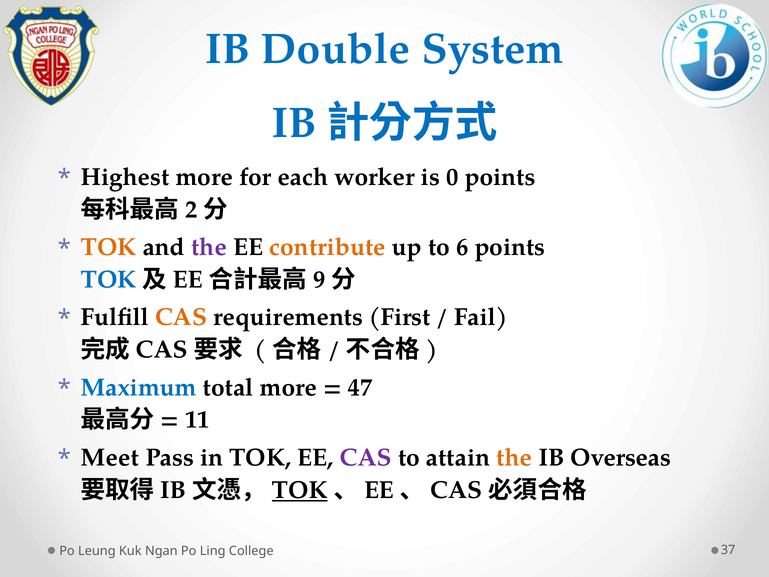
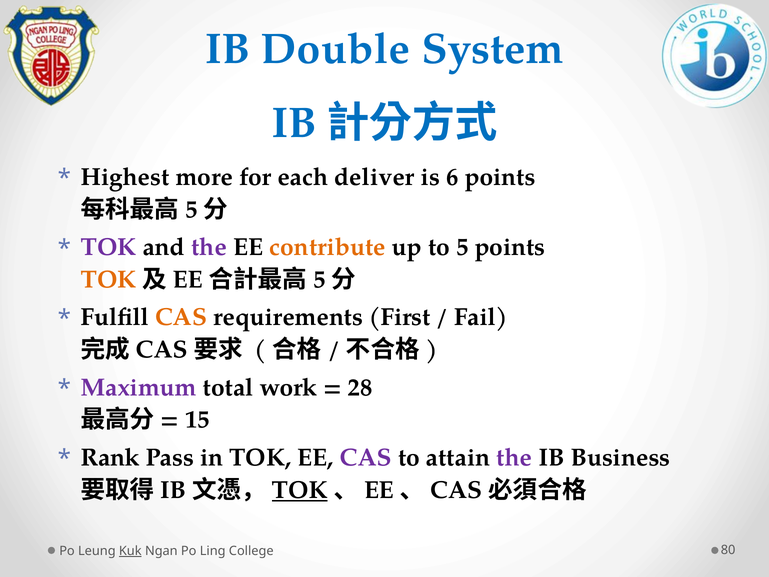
worker: worker -> deliver (374, 177)
0: 0 -> 6 (452, 177)
2: 2 -> 5 (191, 209)
TOK colour: orange -> purple (109, 247)
to 6: 6 -> 5 (462, 247)
TOK colour: blue -> orange (109, 280)
9: 9 -> 5 (319, 280)
Maximum colour: blue -> purple (139, 387)
total more: more -> work (288, 387)
47: 47 -> 28 (360, 387)
11: 11 -> 15 (197, 420)
Meet: Meet -> Rank (110, 457)
the colour: orange -> purple (514, 457)
Overseas: Overseas -> Business (620, 457)
Kuk underline: none -> present (130, 551)
37: 37 -> 80 (728, 550)
